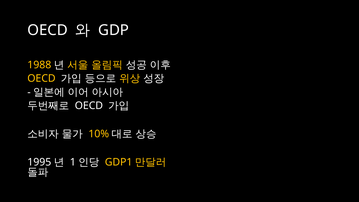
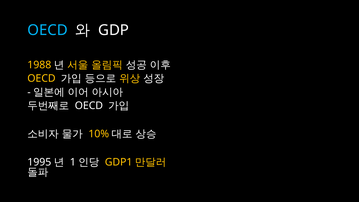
OECD colour: white -> light blue (48, 30)
